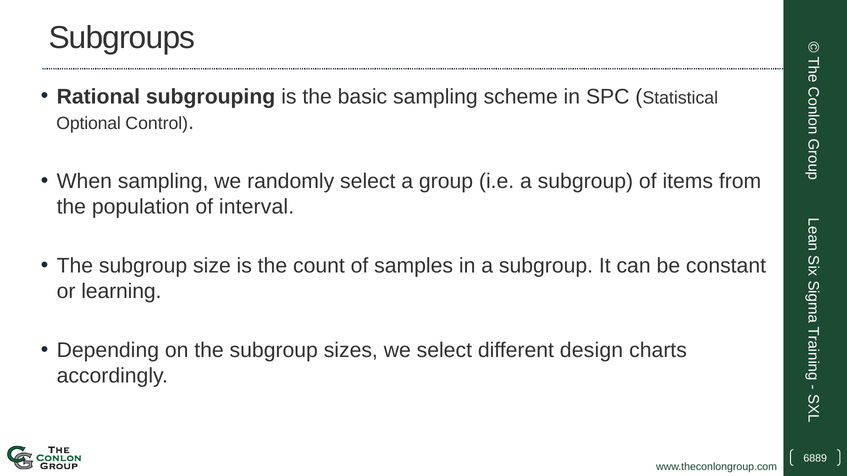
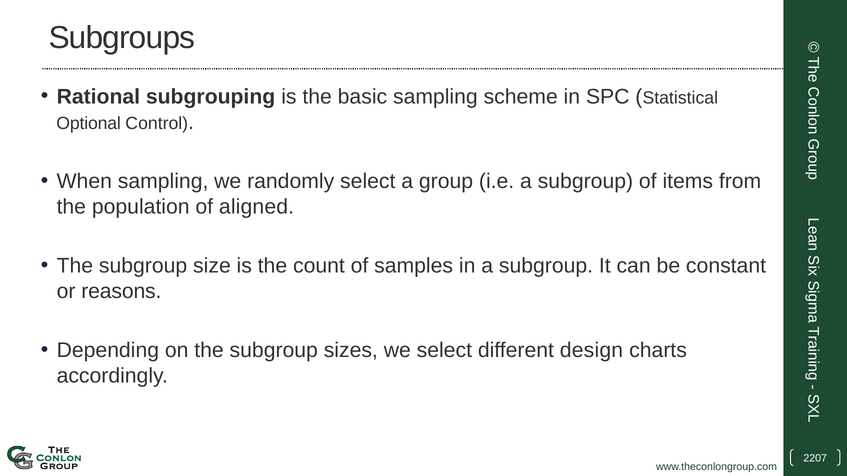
interval: interval -> aligned (257, 207)
learning: learning -> reasons (121, 292)
6889: 6889 -> 2207 (815, 459)
